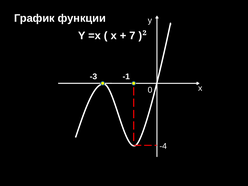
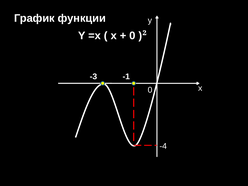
7: 7 -> 0 (132, 36)
